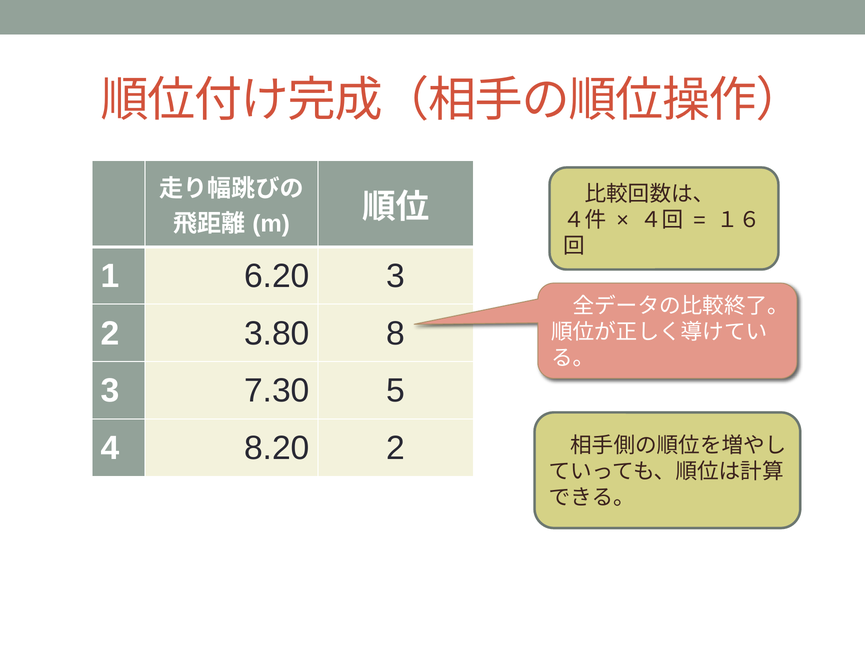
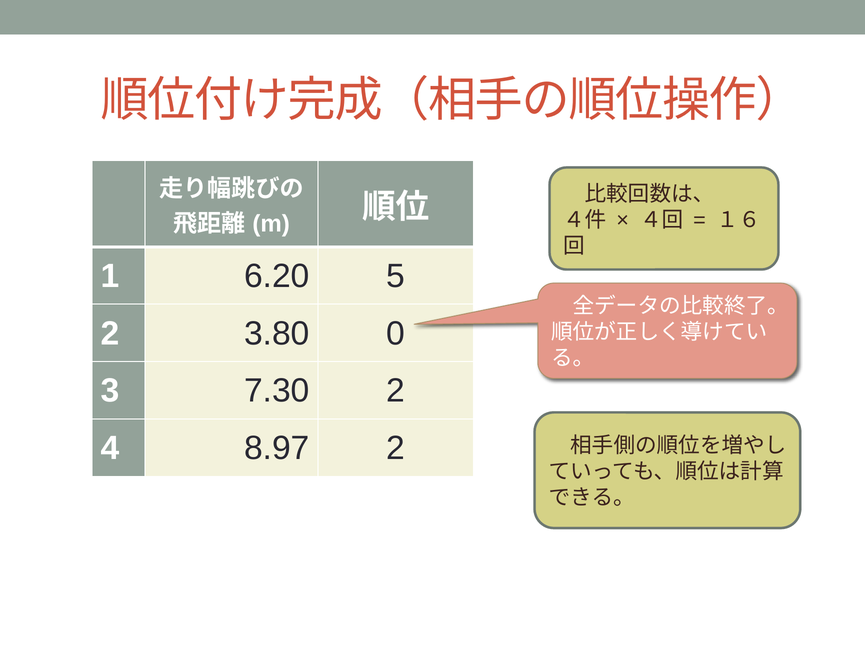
6.20 3: 3 -> 5 (396, 276)
8: 8 -> 0 (396, 334)
7.30 5: 5 -> 2 (396, 391)
8.20: 8.20 -> 8.97 (277, 449)
